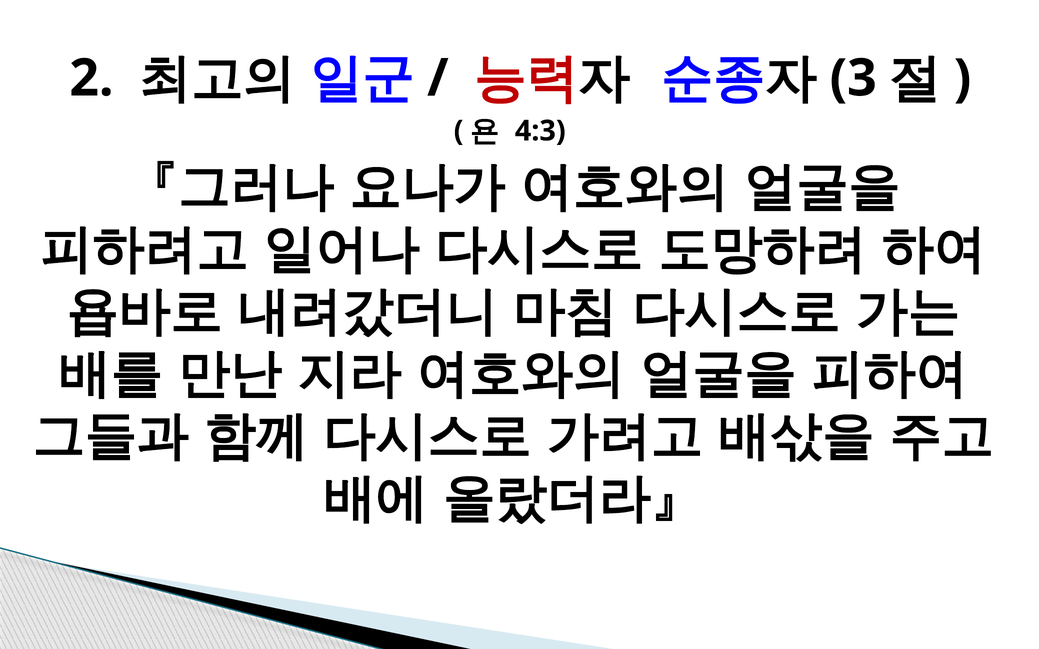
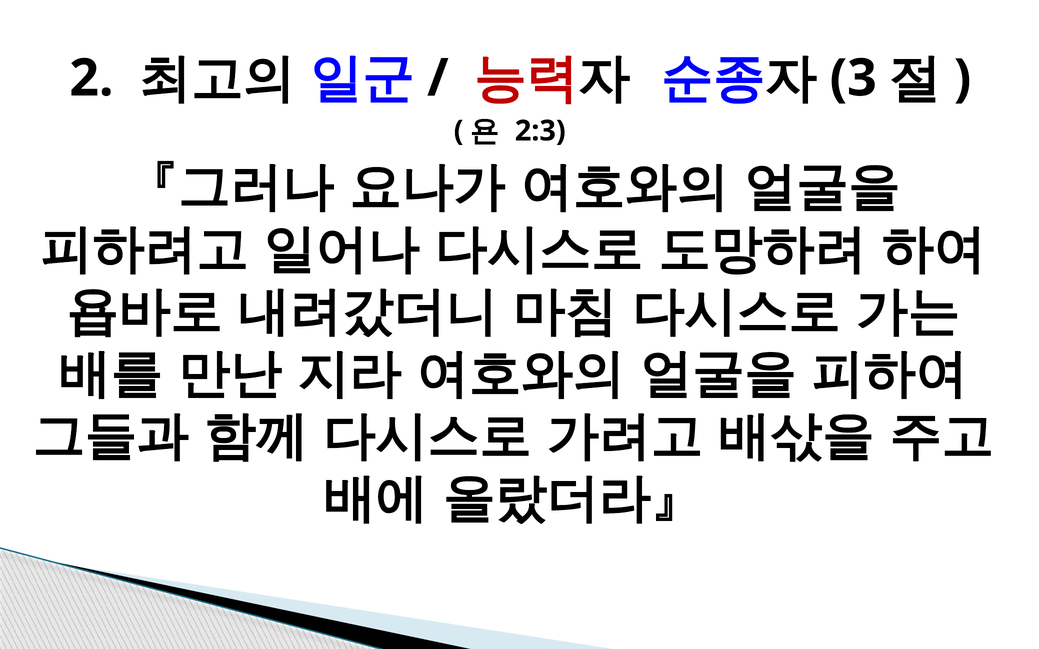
4:3: 4:3 -> 2:3 (540, 131)
